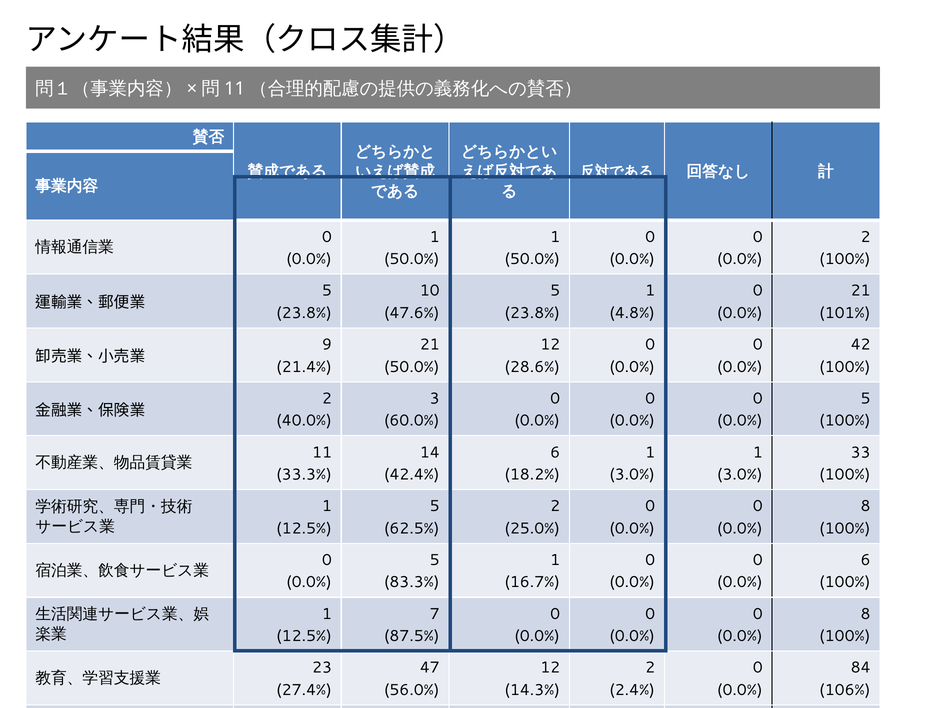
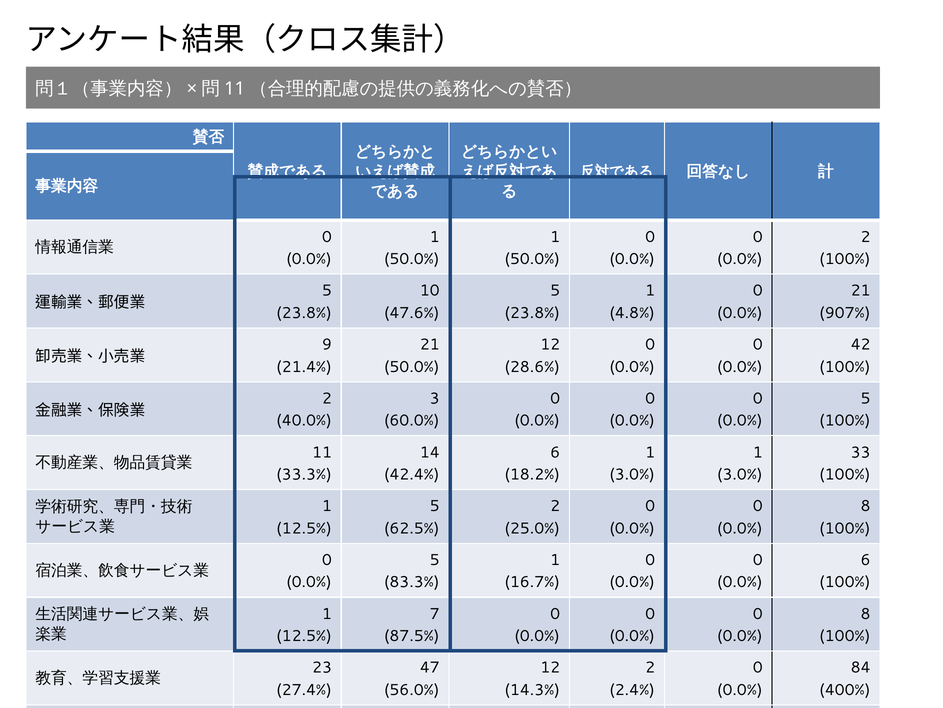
101%: 101% -> 907% (845, 313)
106%: 106% -> 400% (845, 689)
